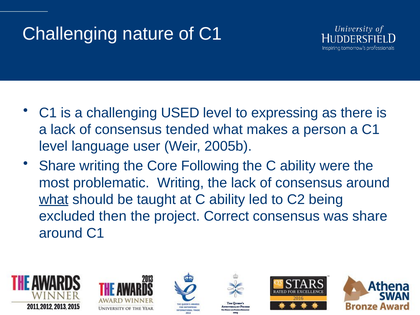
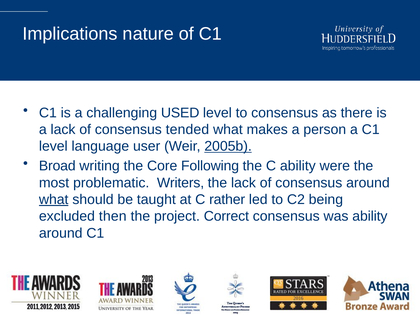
Challenging: Challenging -> Implications (70, 34)
to expressing: expressing -> consensus (285, 113)
2005b underline: none -> present (228, 146)
Share: Share -> Broad (57, 166)
problematic Writing: Writing -> Writers (181, 183)
at C ability: ability -> rather (227, 200)
was share: share -> ability (370, 216)
